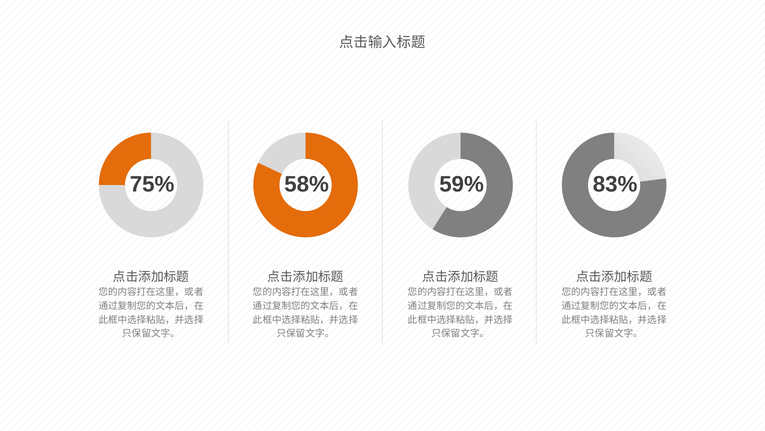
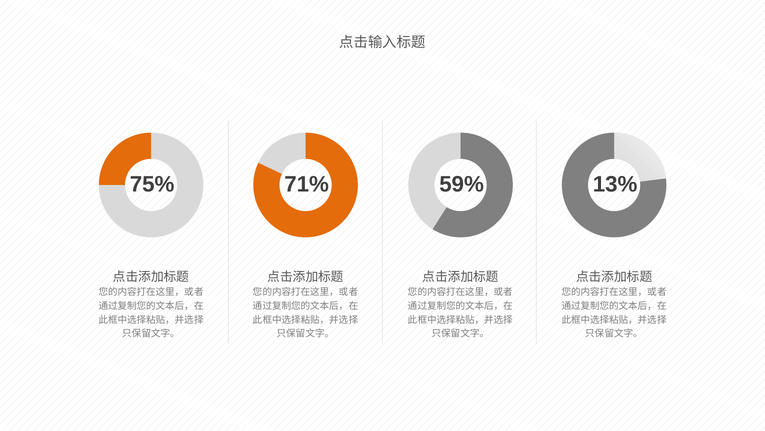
58%: 58% -> 71% (307, 184)
83%: 83% -> 13% (615, 184)
